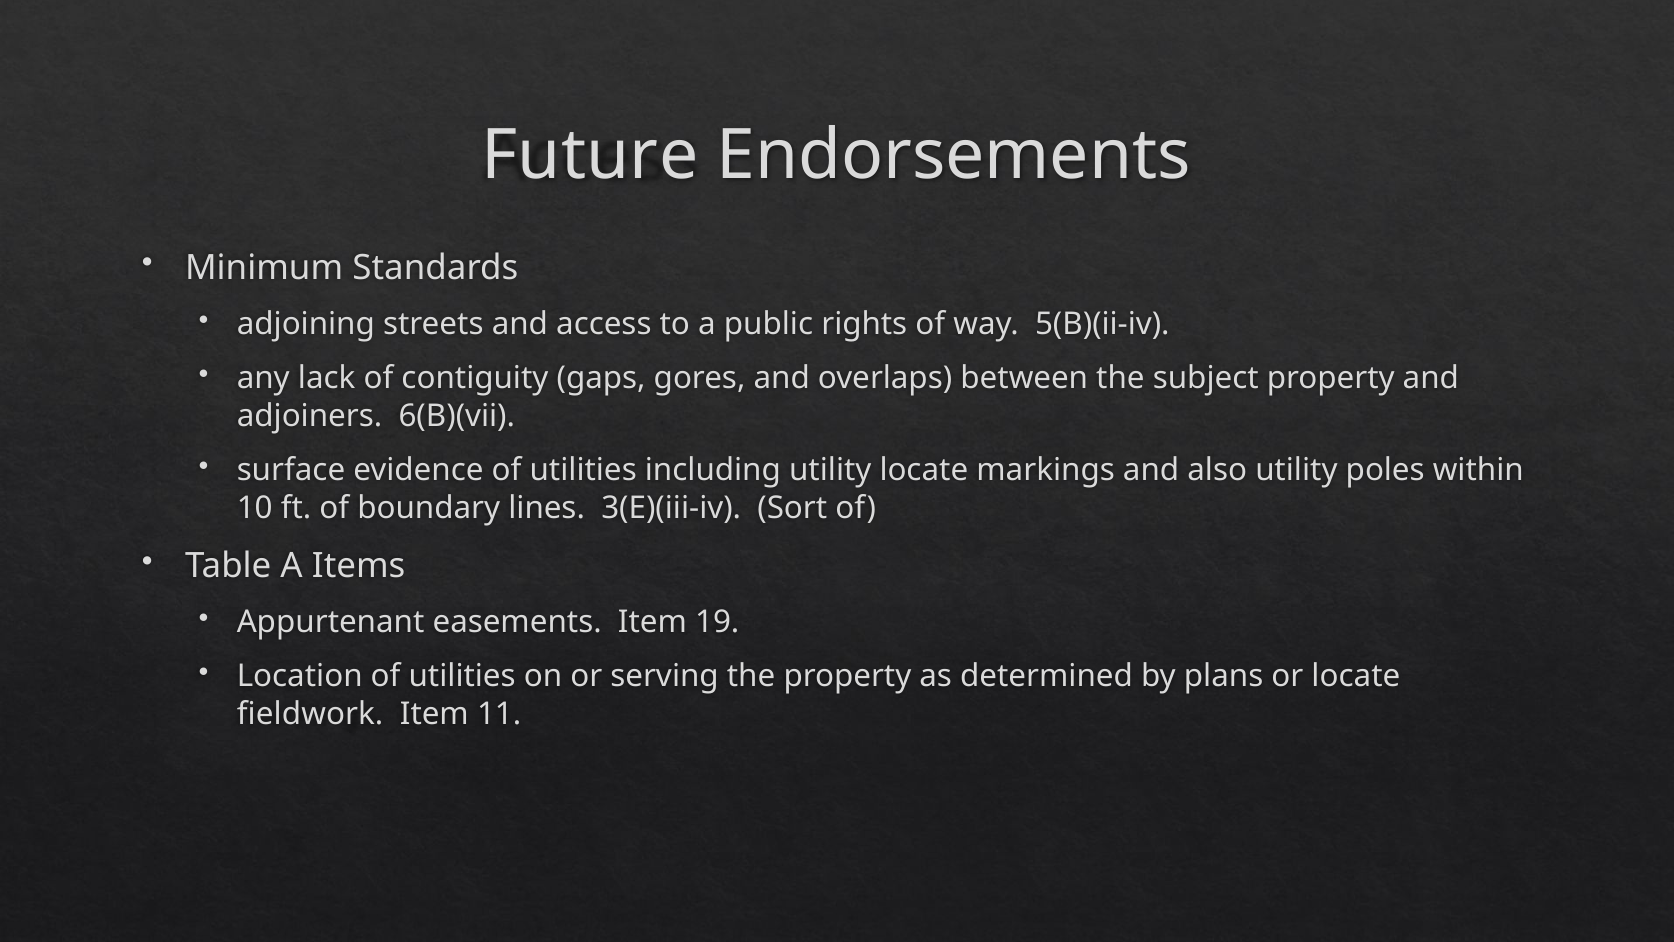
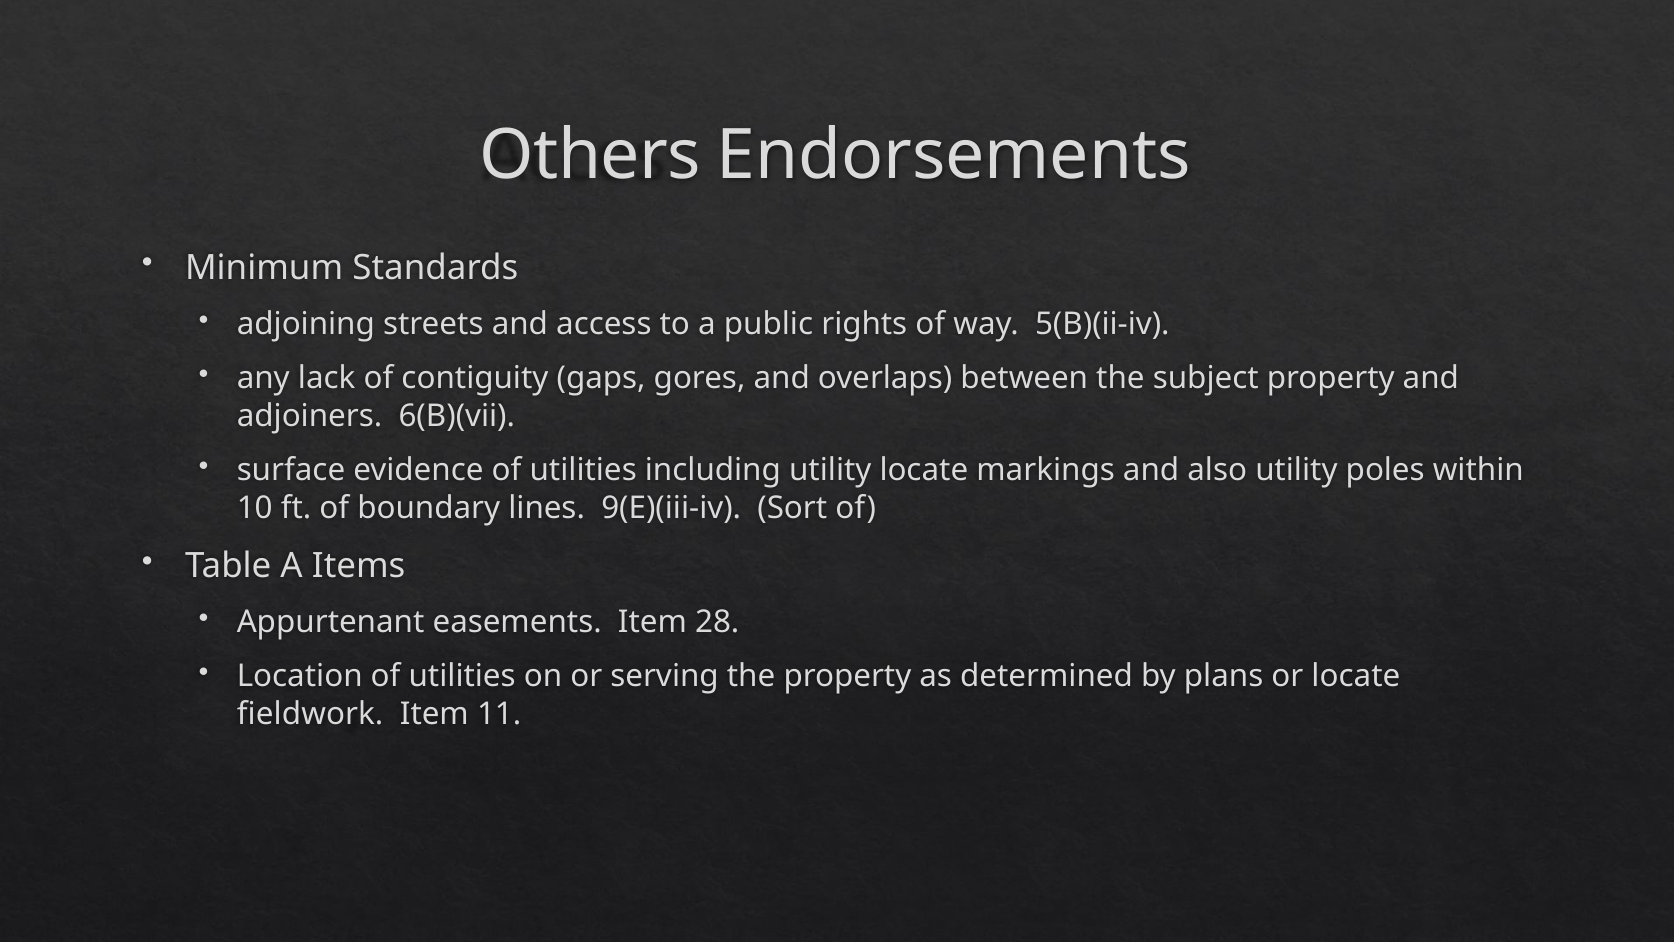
Future: Future -> Others (590, 155)
3(E)(iii-iv: 3(E)(iii-iv -> 9(E)(iii-iv (671, 508)
19: 19 -> 28 (717, 622)
